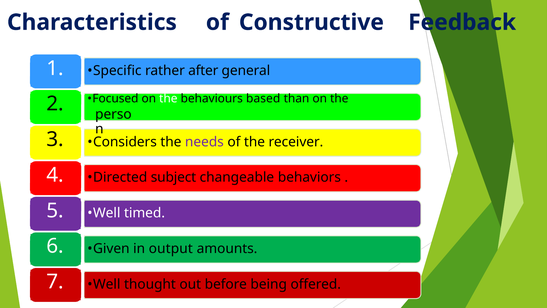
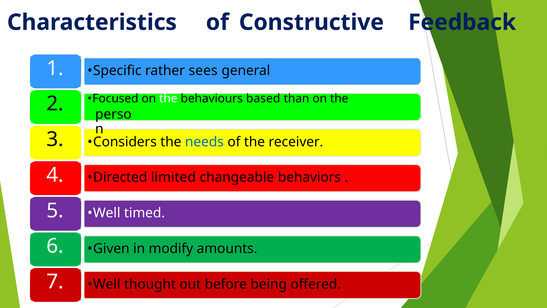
after: after -> sees (203, 71)
needs colour: purple -> blue (204, 142)
subject: subject -> limited (173, 177)
output: output -> modify (171, 248)
